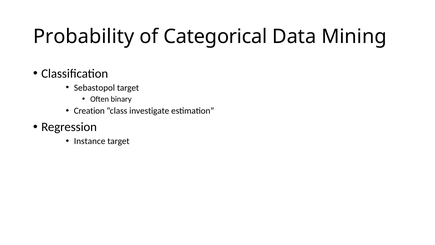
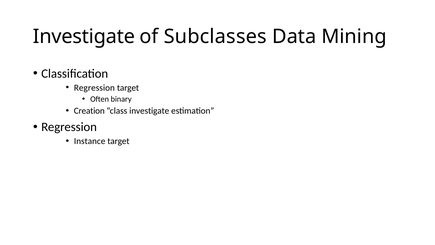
Probability: Probability -> Investigate (84, 37)
Categorical: Categorical -> Subclasses (215, 37)
Sebastopol: Sebastopol -> Regression (94, 88)
